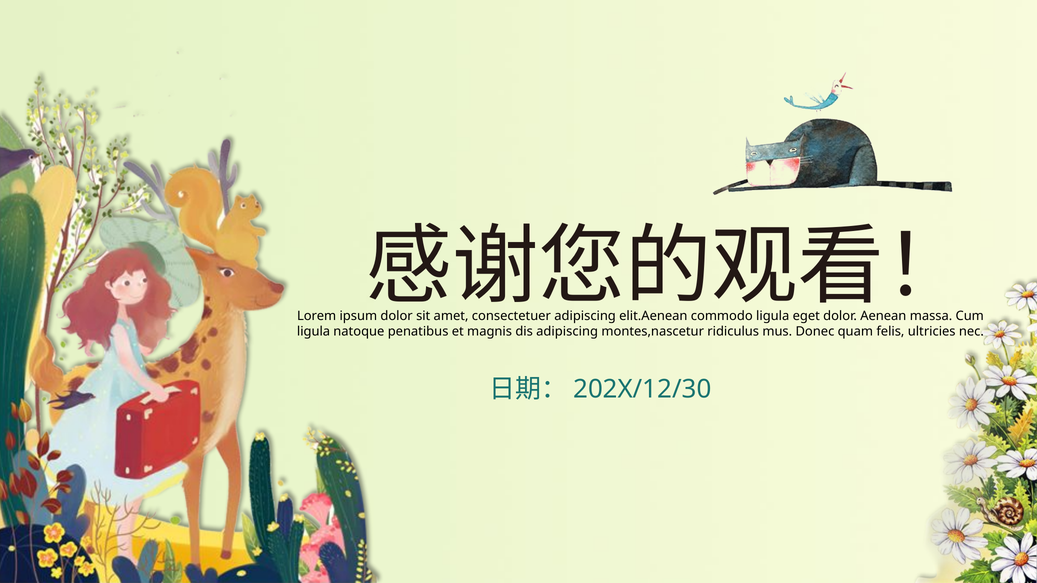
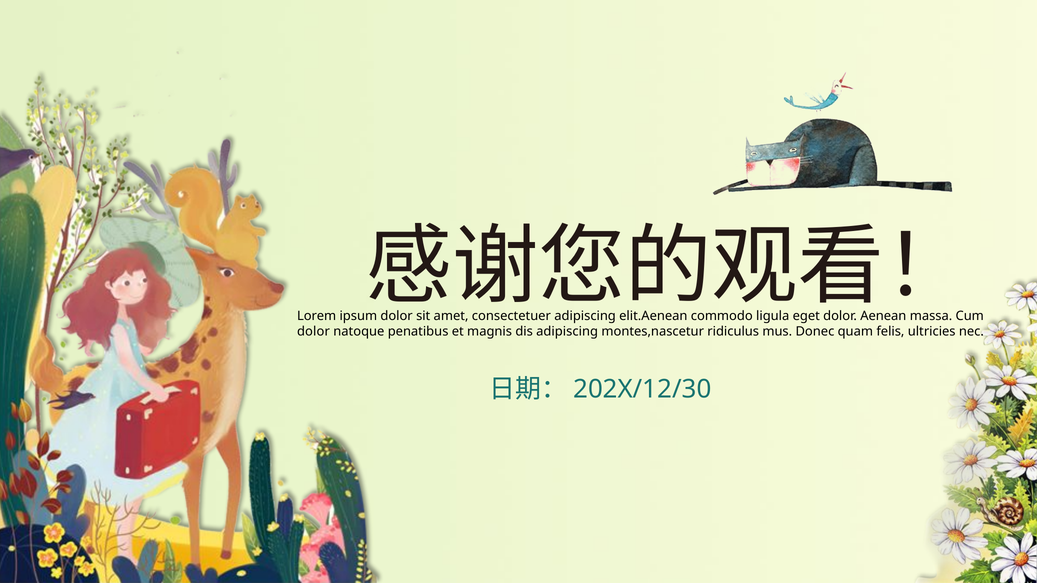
ligula: ligula -> dolor (313, 332)
